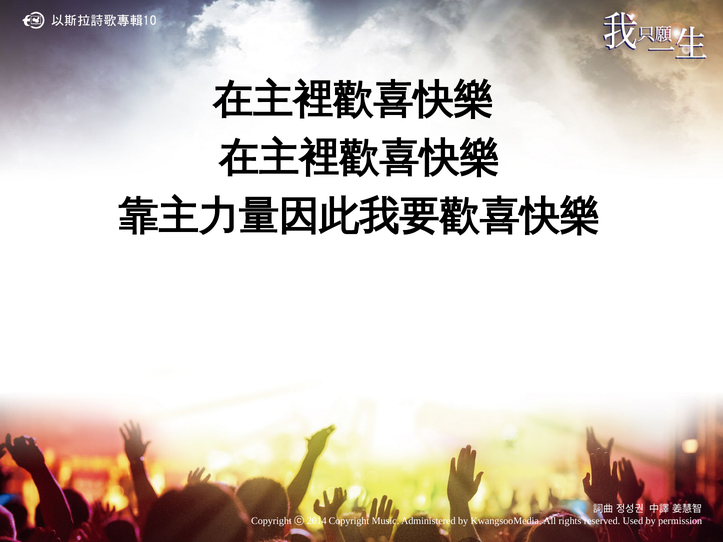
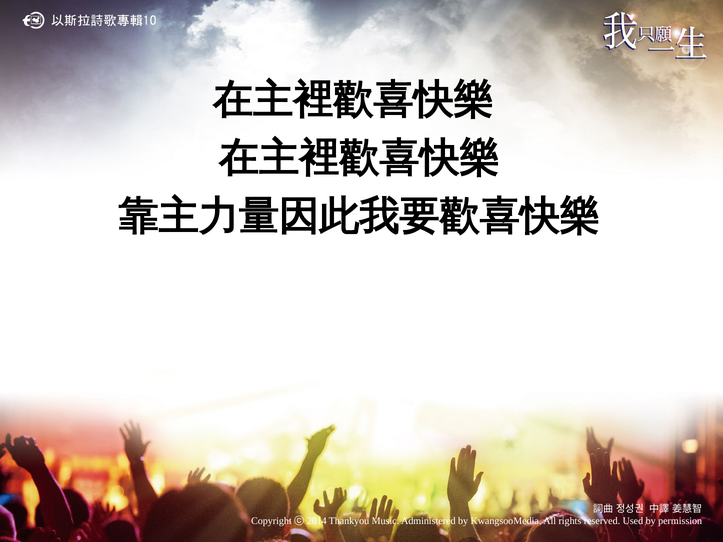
2014 Copyright: Copyright -> Thankyou (349, 521)
